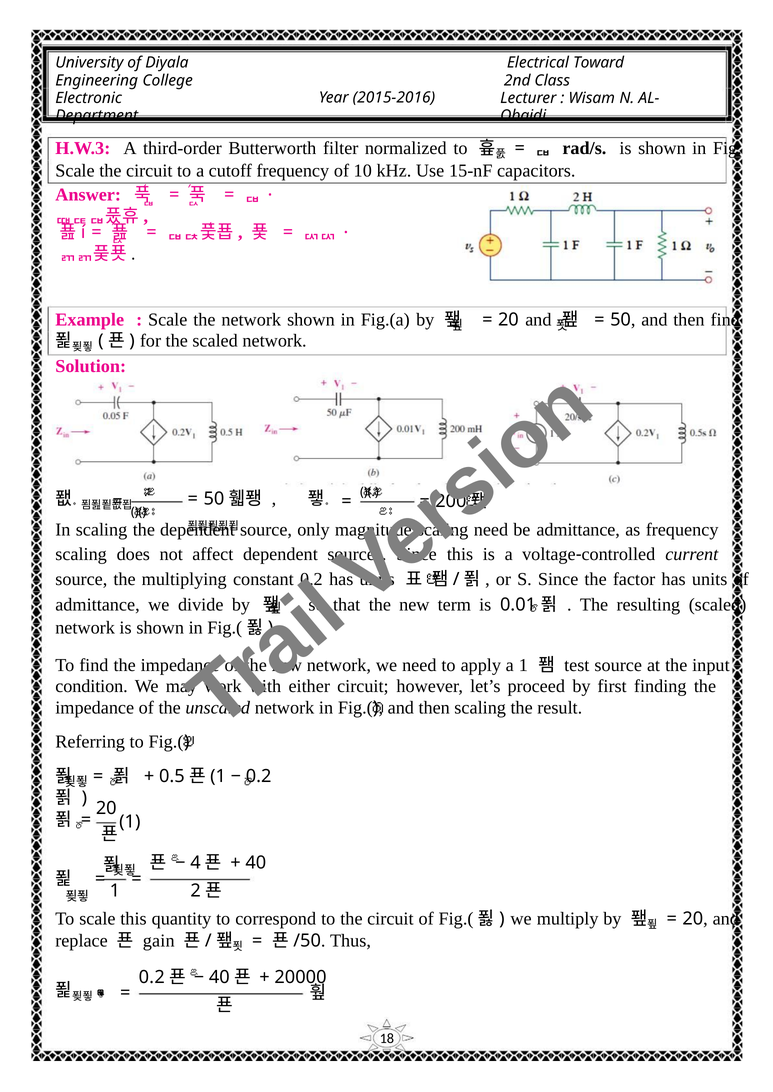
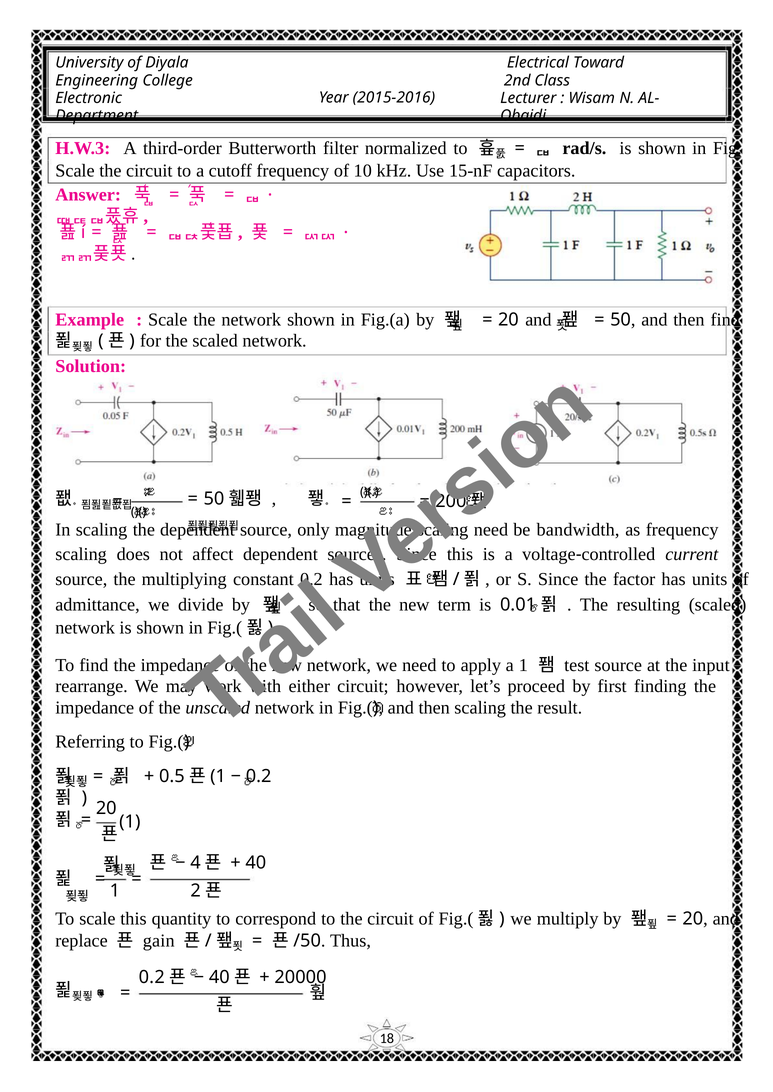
be admittance: admittance -> bandwidth (578, 530)
condition: condition -> rearrange (92, 687)
